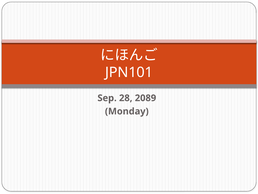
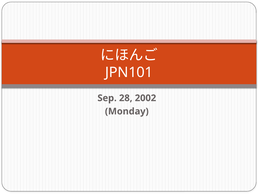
2089: 2089 -> 2002 (145, 98)
